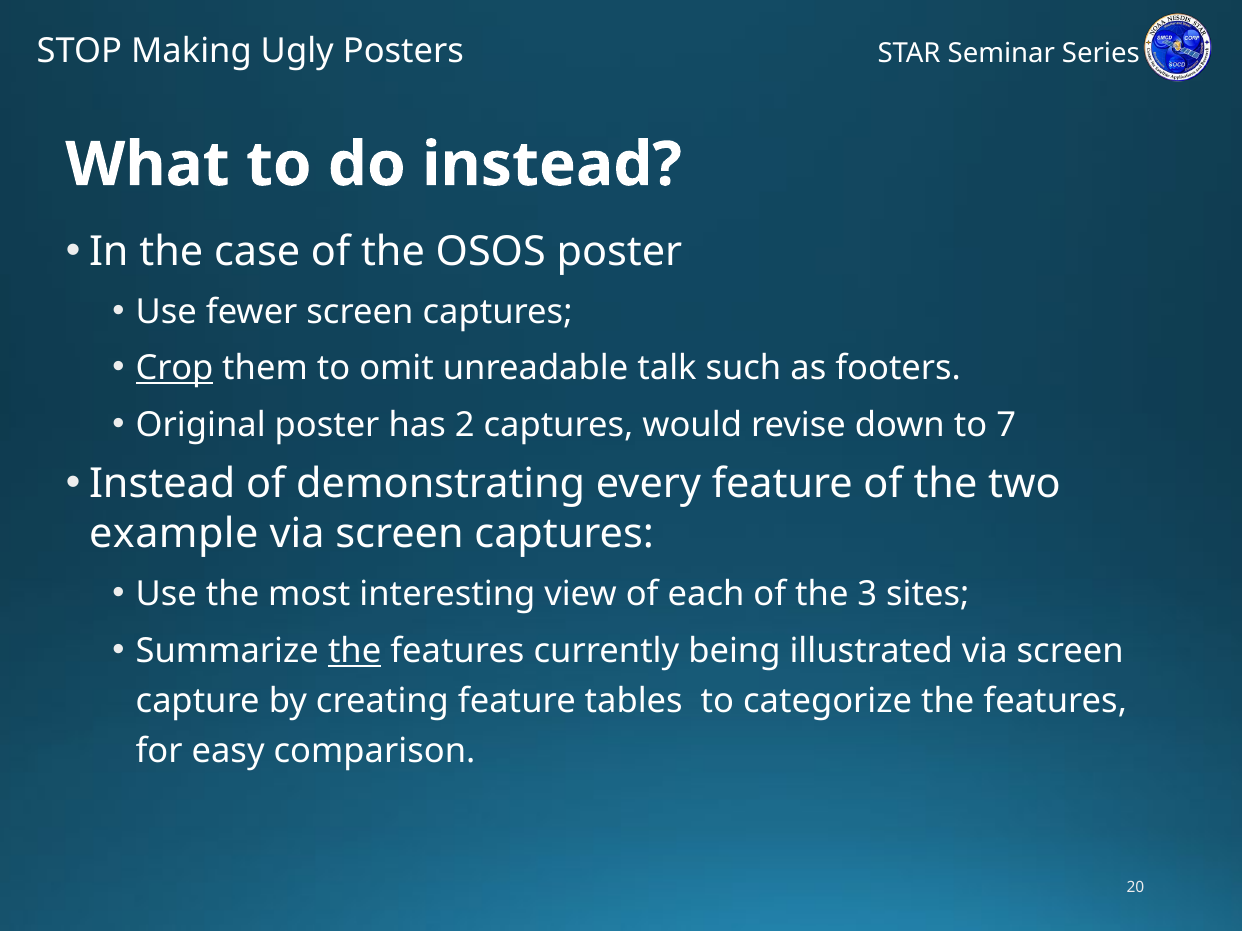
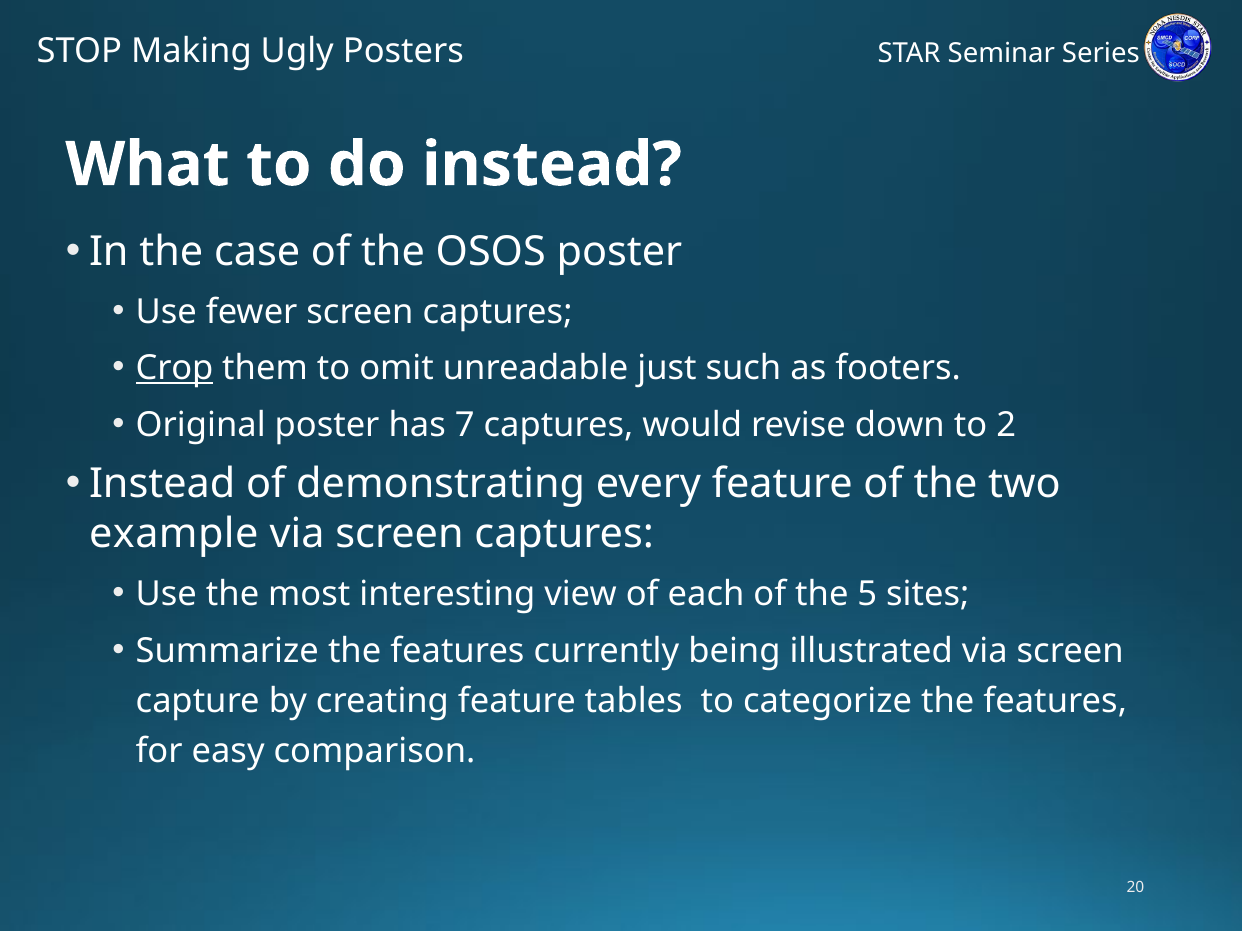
talk: talk -> just (667, 369)
2: 2 -> 7 (465, 425)
7: 7 -> 2 (1006, 425)
3: 3 -> 5 (867, 595)
the underline: present -> none (355, 651)
